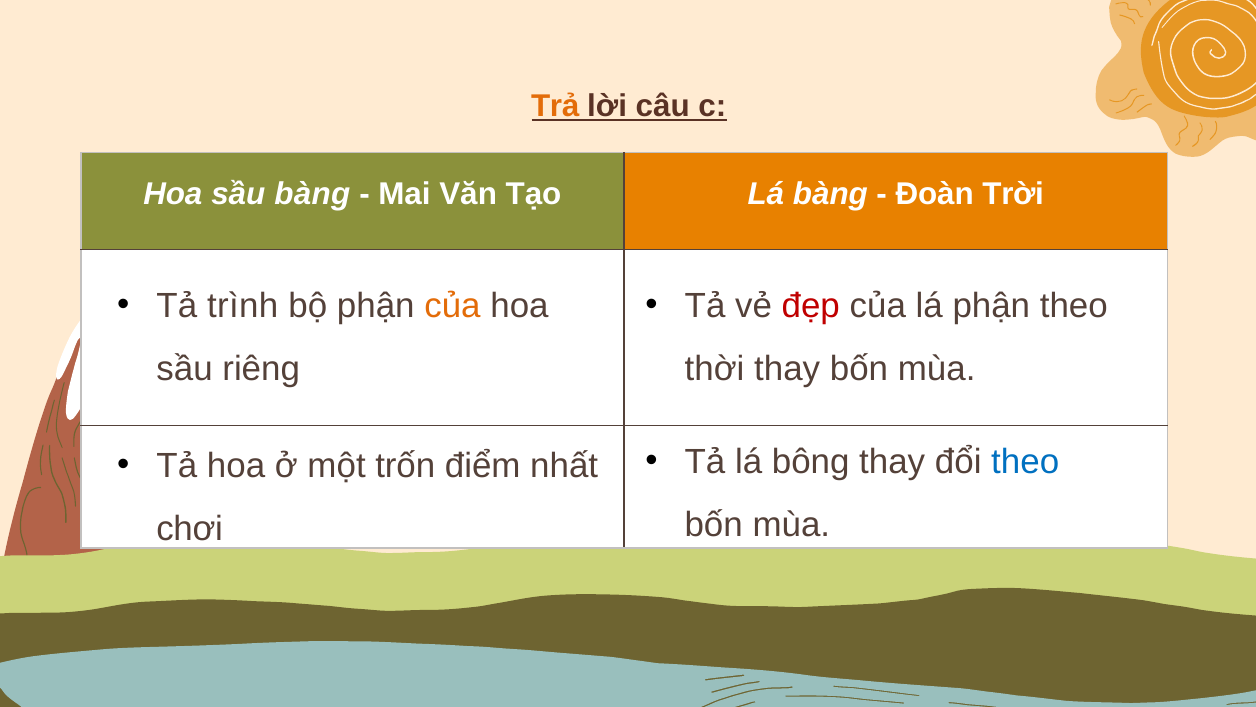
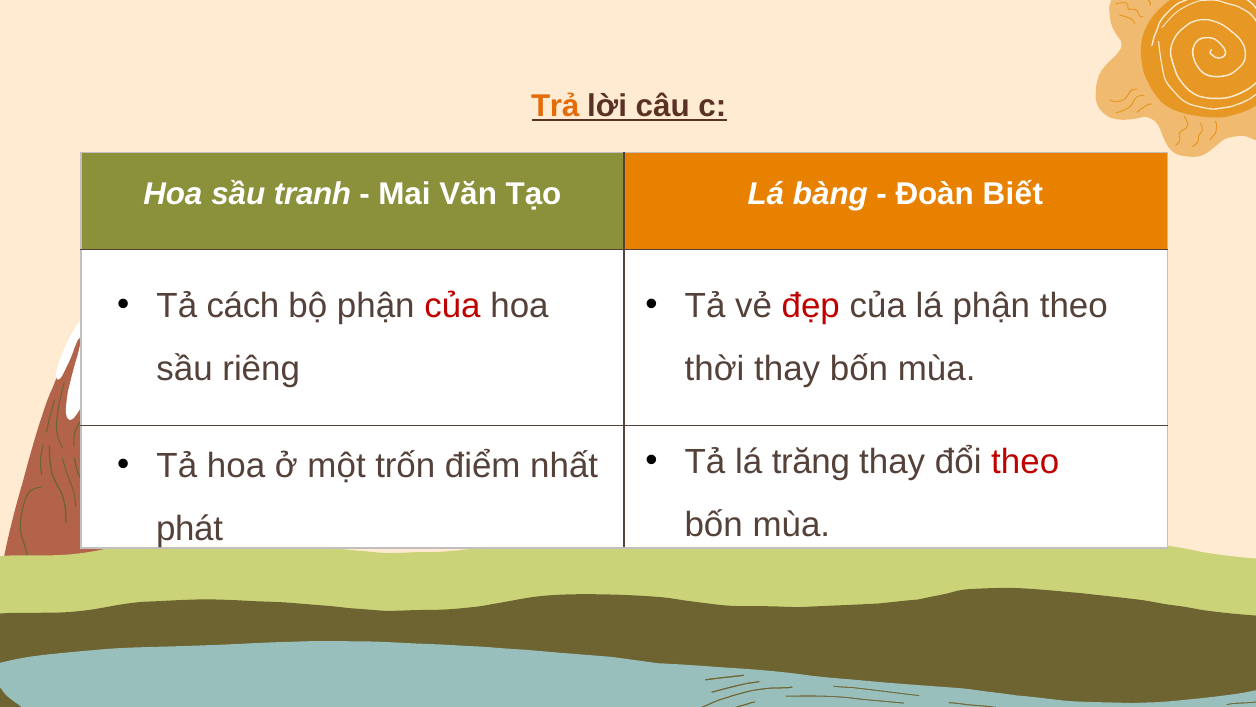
sầu bàng: bàng -> tranh (313, 194)
Trời: Trời -> Biết (1013, 194)
trình: trình -> cách (243, 306)
của colour: orange -> red (452, 306)
bông: bông -> trăng (811, 462)
theo colour: blue -> red (1025, 462)
chơi: chơi -> phát (190, 528)
